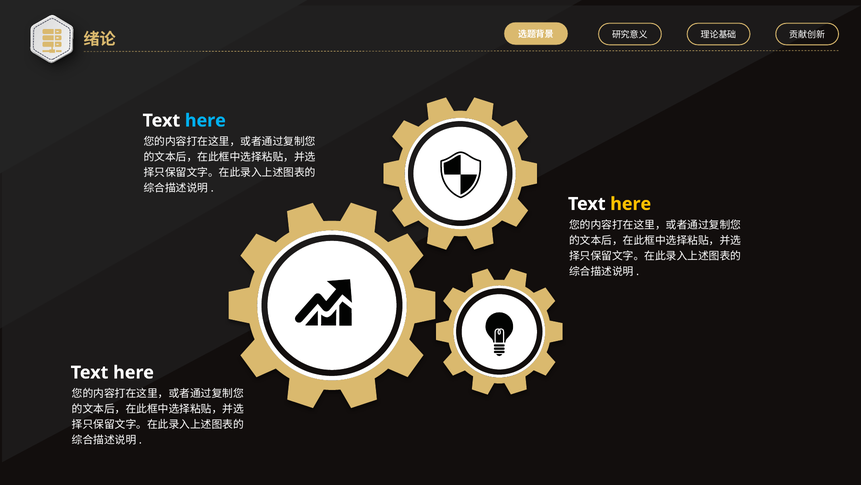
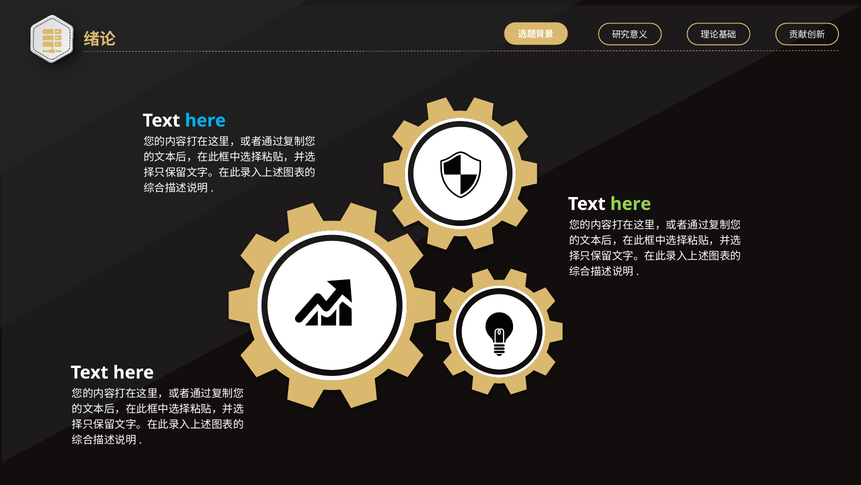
here colour: yellow -> light green (631, 204)
